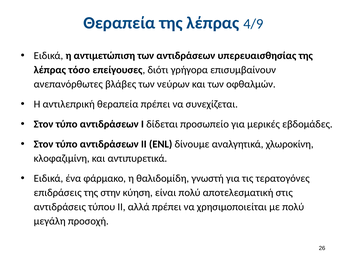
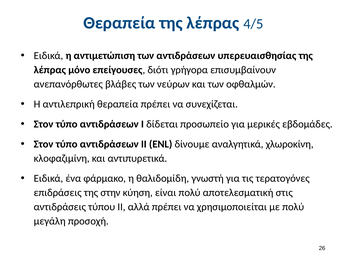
4/9: 4/9 -> 4/5 (253, 24)
τόσο: τόσο -> μόνο (79, 70)
